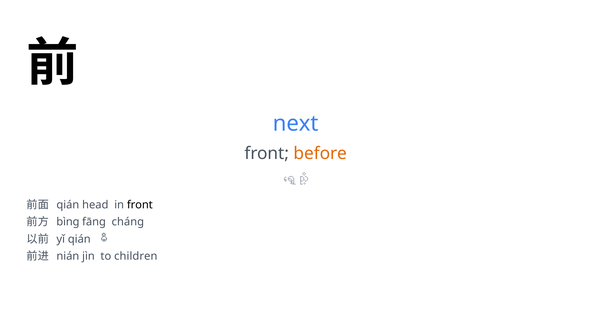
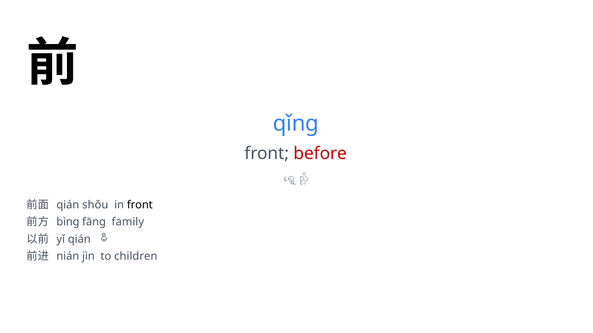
next: next -> qǐng (296, 124)
before colour: orange -> red (320, 154)
head: head -> shǒu (95, 205)
cháng: cháng -> family (128, 222)
